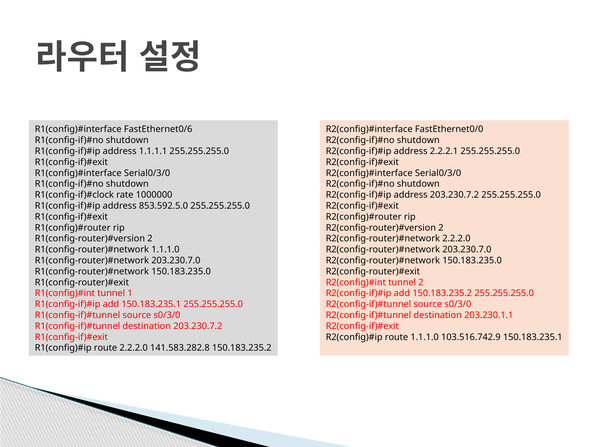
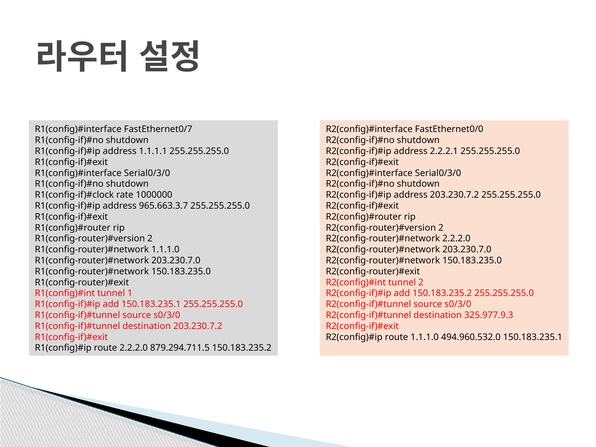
FastEthernet0/6: FastEthernet0/6 -> FastEthernet0/7 (158, 129)
853.592.5.0: 853.592.5.0 -> 965.663.3.7 (163, 206)
203.230.1.1: 203.230.1.1 -> 325.977.9.3 (489, 315)
103.516.742.9: 103.516.742.9 -> 494.960.532.0 (471, 337)
141.583.282.8: 141.583.282.8 -> 879.294.711.5 (180, 348)
